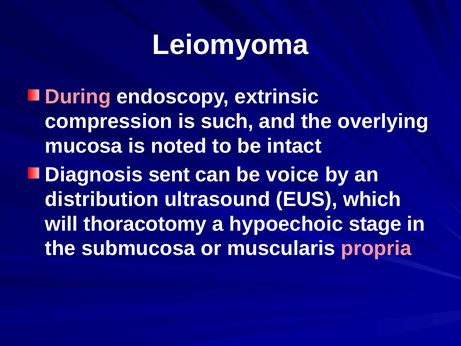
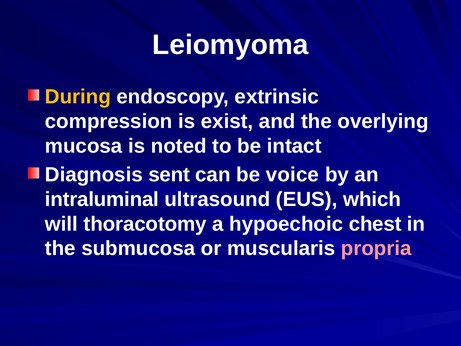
During colour: pink -> yellow (78, 97)
such: such -> exist (227, 121)
distribution: distribution -> intraluminal (102, 199)
stage: stage -> chest (375, 224)
